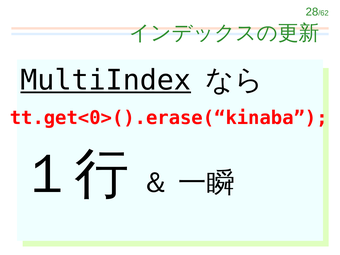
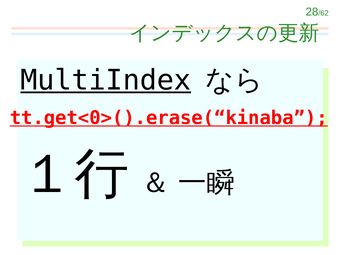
tt.get<0>().erase(“kinaba underline: none -> present (169, 118)
